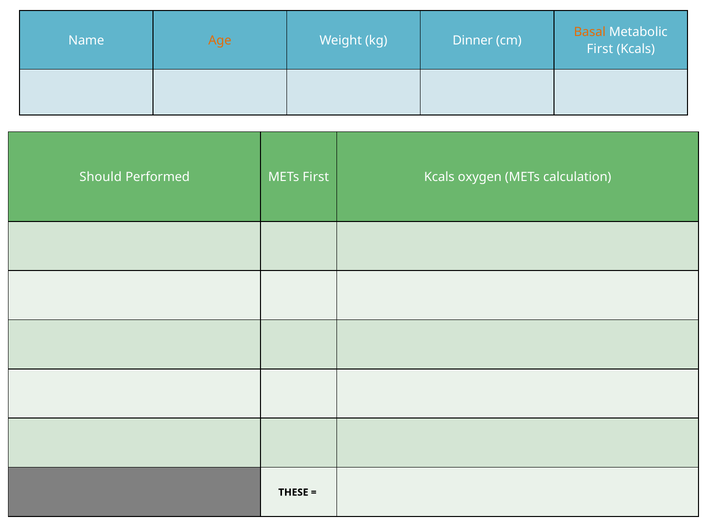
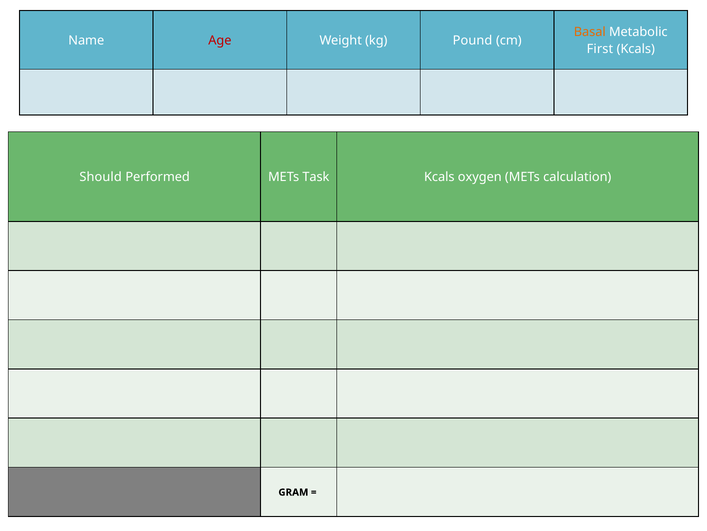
Age colour: orange -> red (220, 40)
Dinner: Dinner -> Pound (473, 40)
METs First: First -> Task (316, 177)
THESE: THESE -> GRAM (293, 492)
